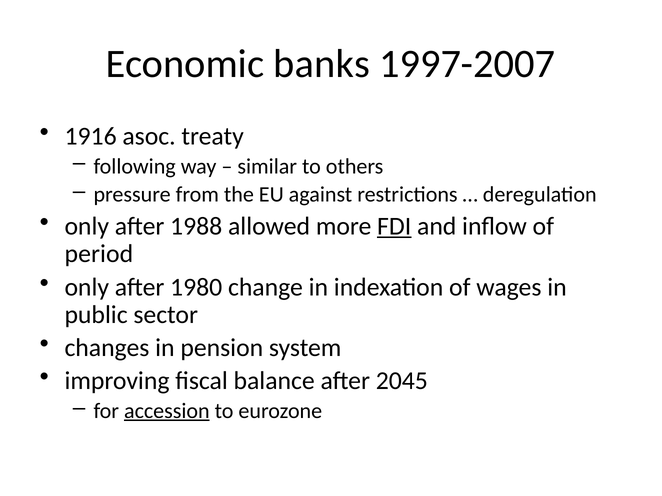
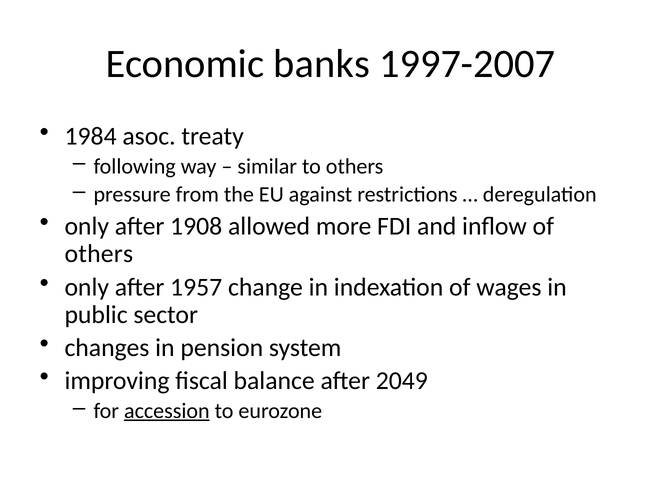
1916: 1916 -> 1984 (91, 136)
1988: 1988 -> 1908 (196, 226)
FDI underline: present -> none (394, 226)
period: period -> others (99, 254)
1980: 1980 -> 1957 (196, 287)
2045: 2045 -> 2049 (402, 381)
